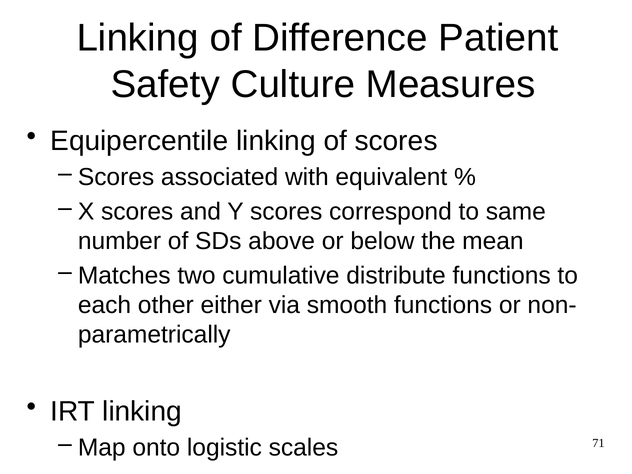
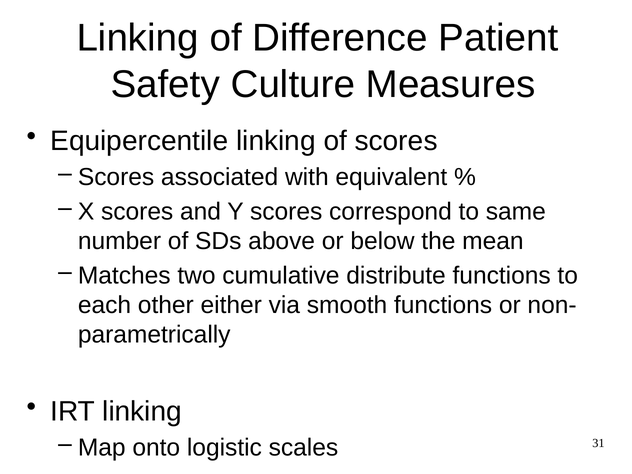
71: 71 -> 31 (598, 443)
